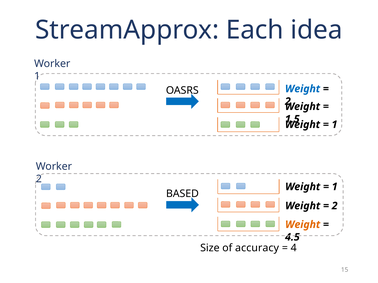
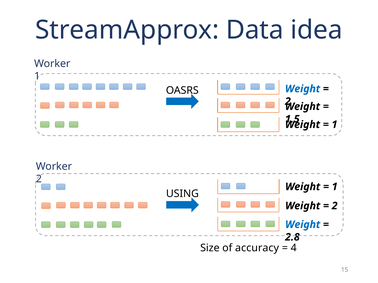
Each: Each -> Data (255, 30)
BASED: BASED -> USING (182, 194)
Weight colour: orange -> blue (303, 225)
4.5: 4.5 -> 2.8 (292, 238)
